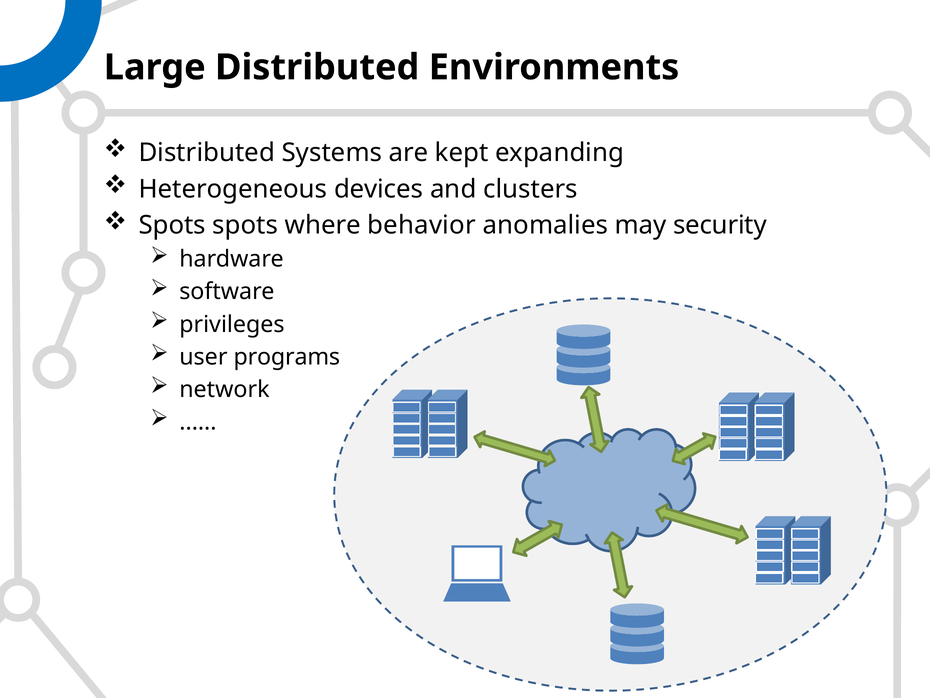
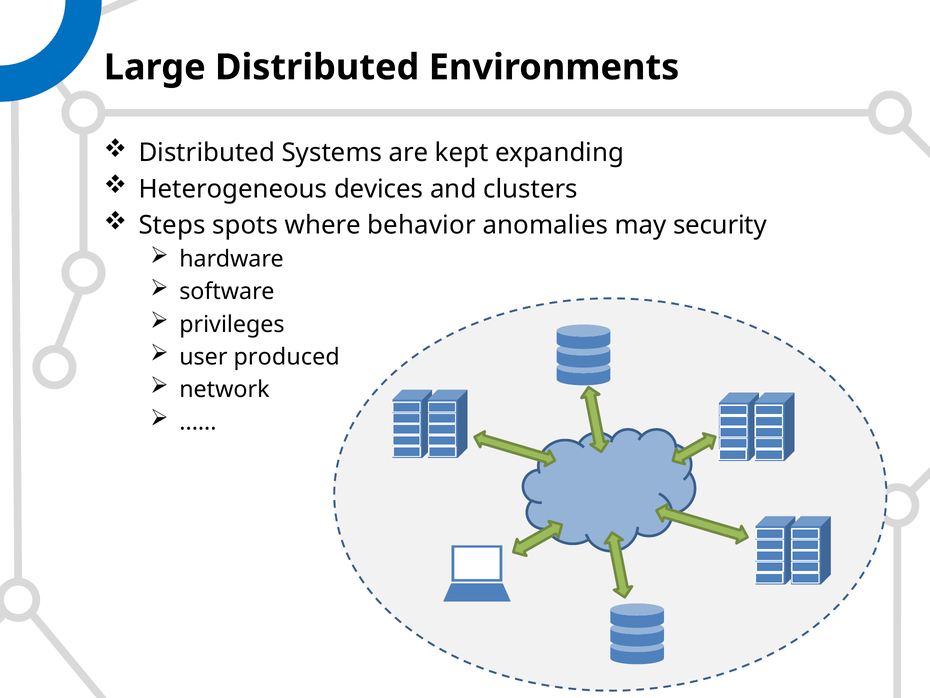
Spots: Spots -> Steps (172, 225)
programs: programs -> produced (287, 357)
